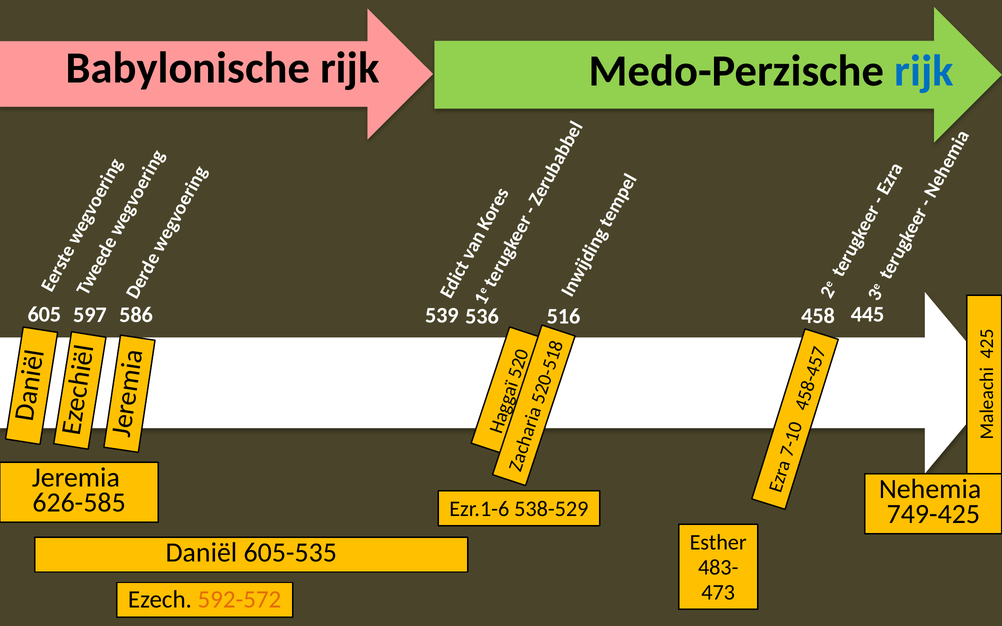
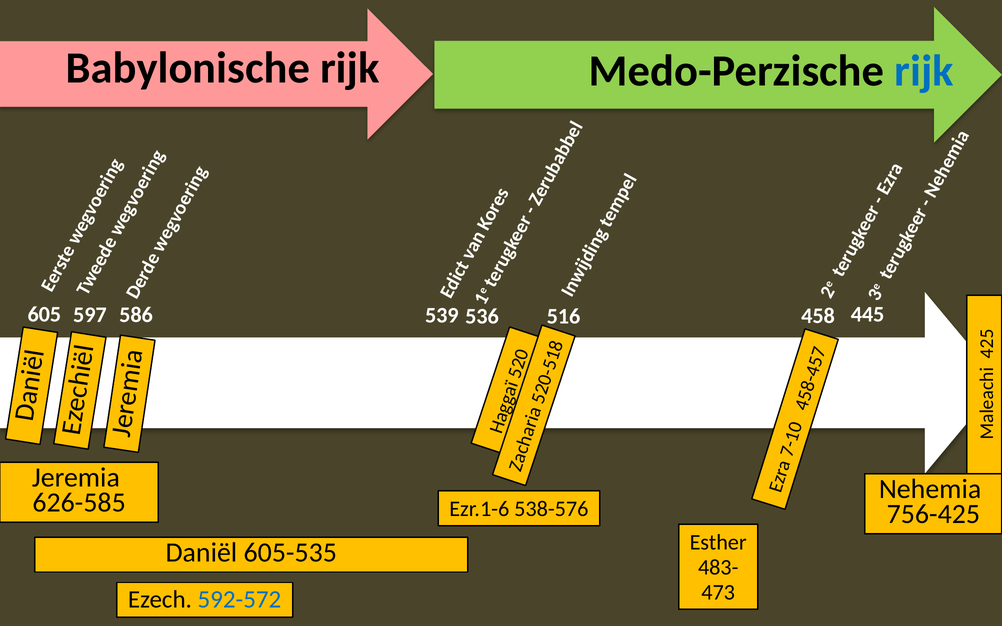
538-529: 538-529 -> 538-576 (551, 509)
749-425: 749-425 -> 756-425 (933, 514)
592-572 colour: orange -> blue (239, 599)
